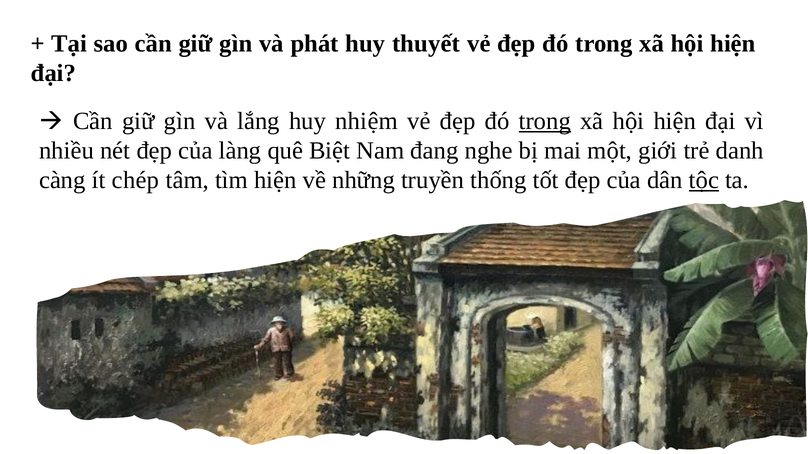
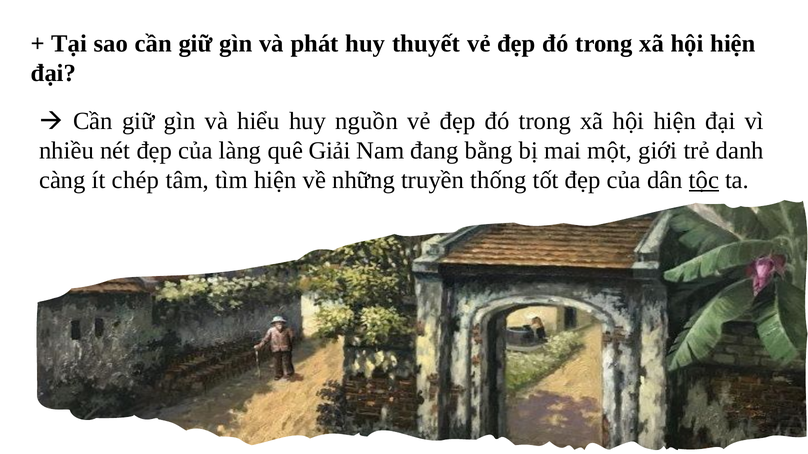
lắng: lắng -> hiểu (258, 121)
nhiệm: nhiệm -> nguồn (367, 121)
trong underline: present -> none (545, 121)
Biệt: Biệt -> Giải (330, 151)
nghe: nghe -> bằng (489, 151)
